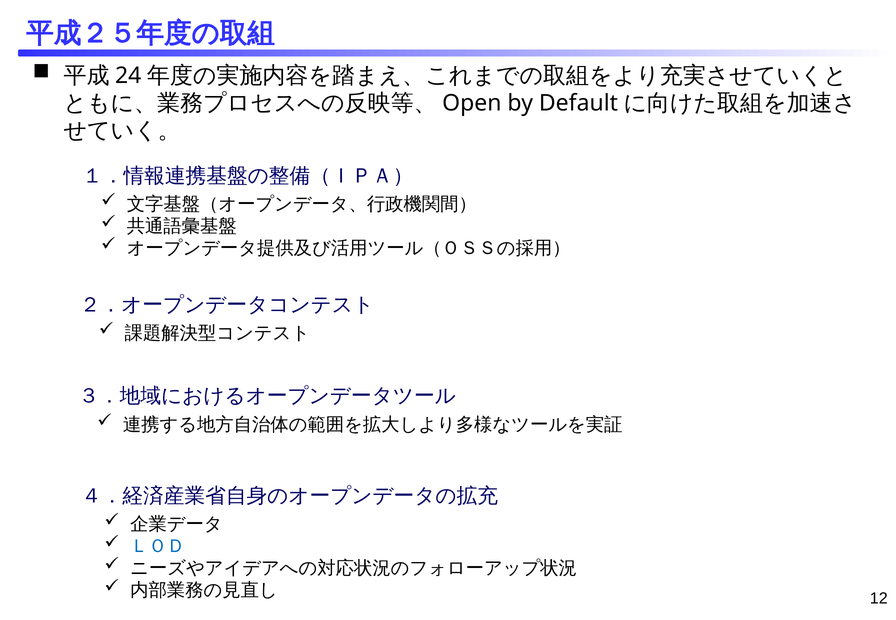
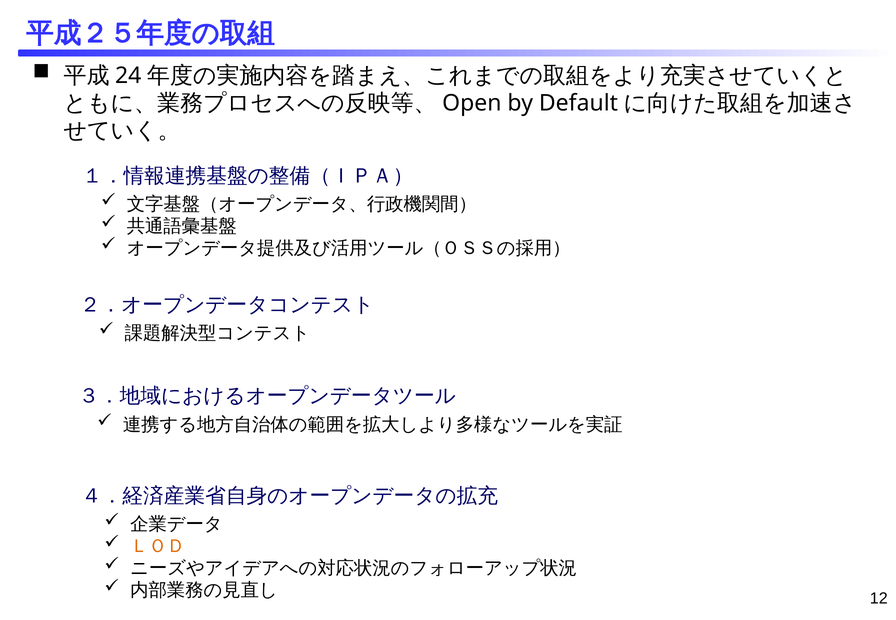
ＬＯＤ colour: blue -> orange (158, 546)
